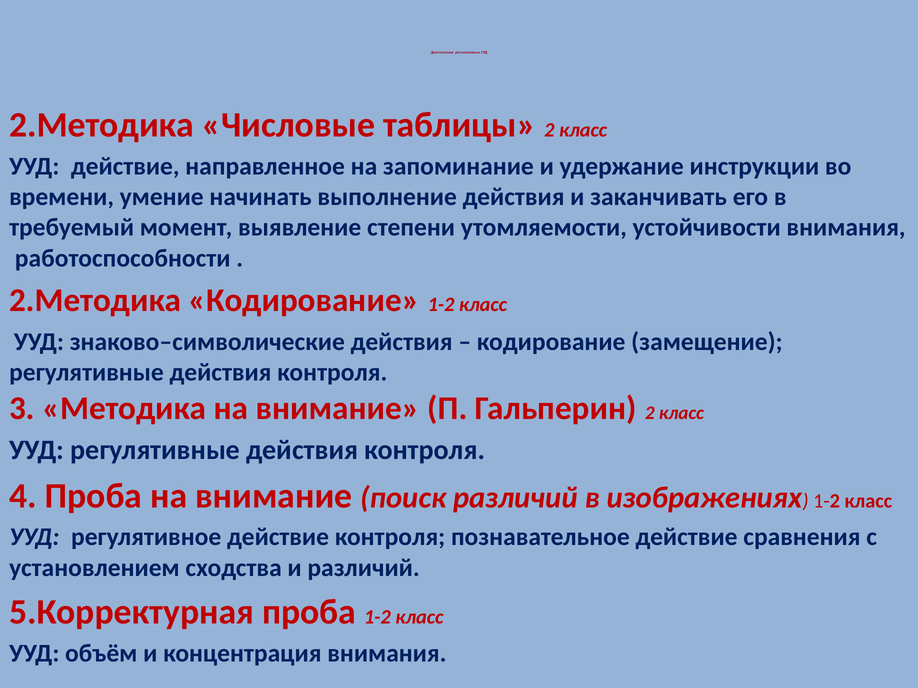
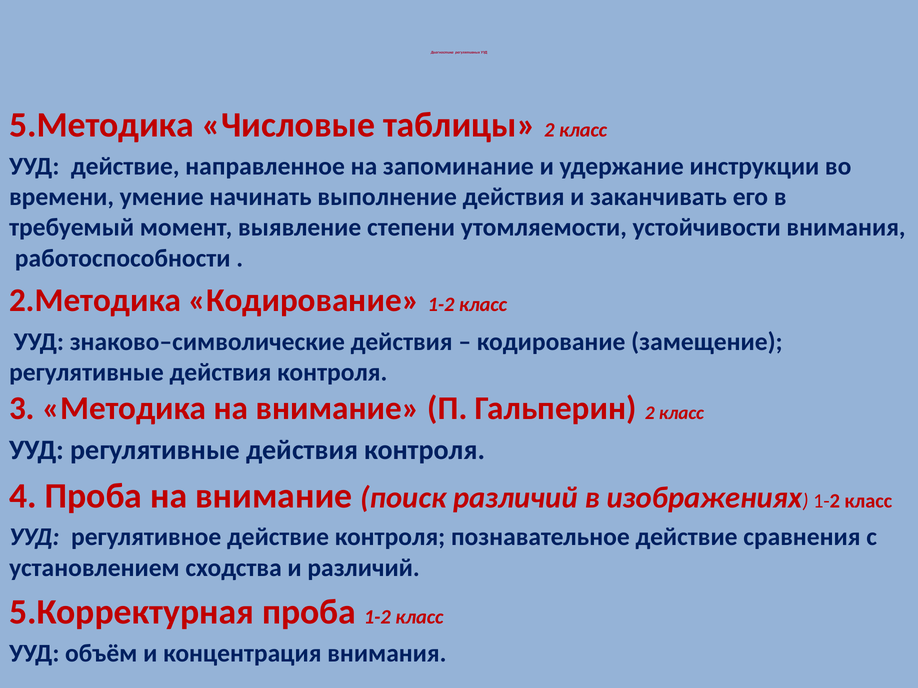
2.Методика: 2.Методика -> 5.Методика (102, 125)
